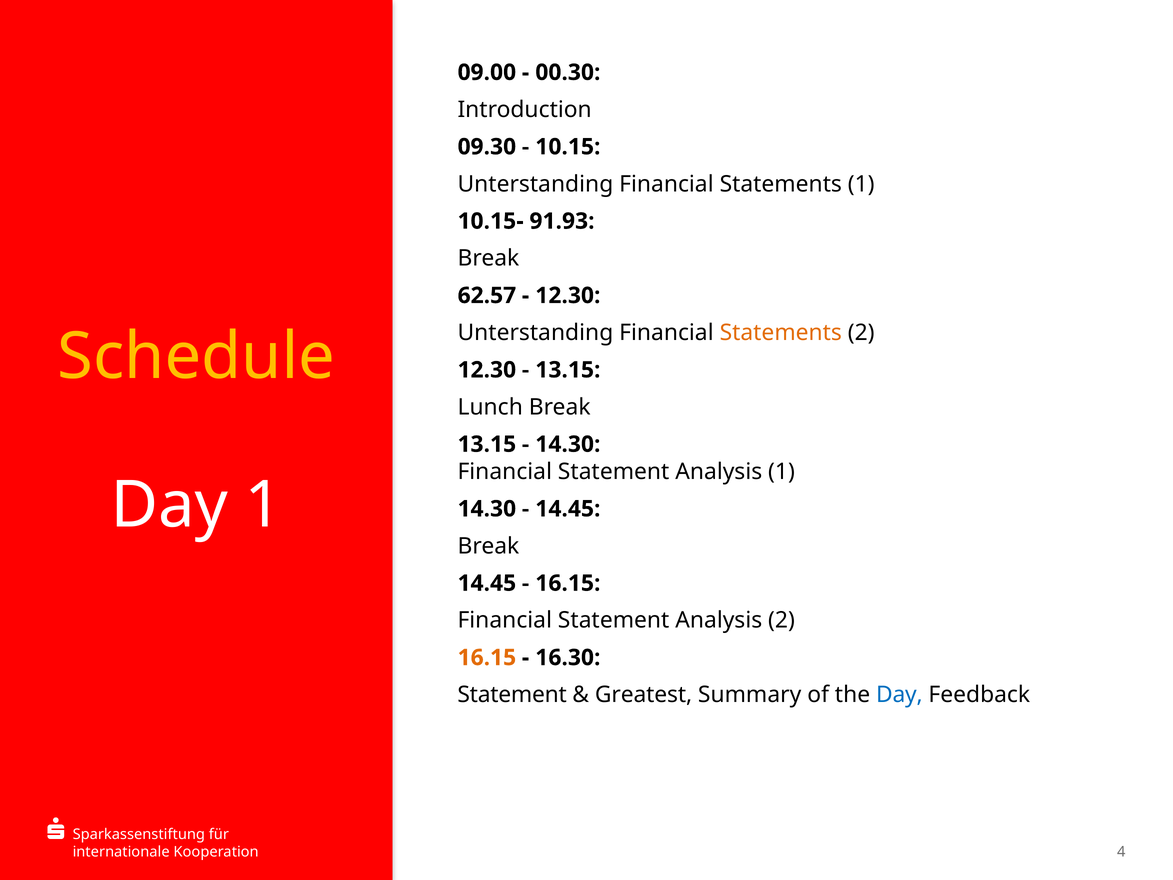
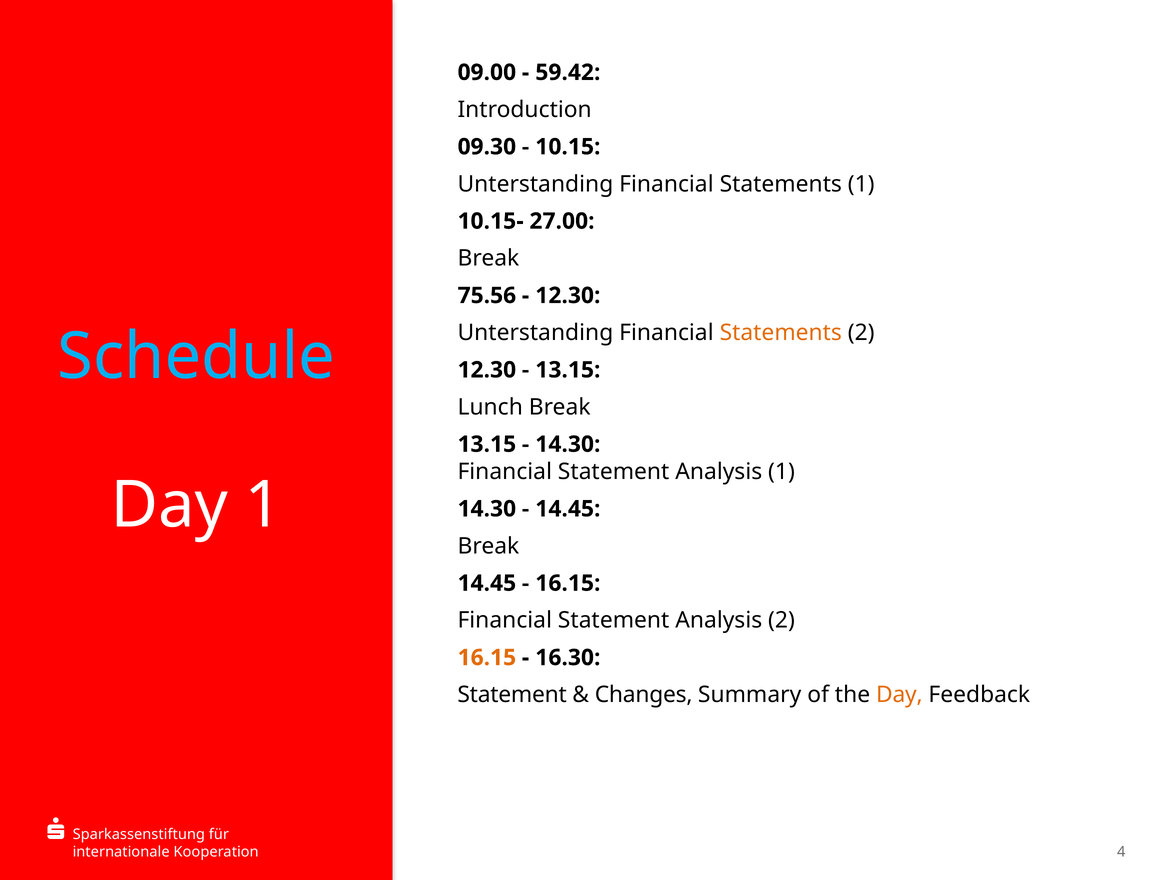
00.30: 00.30 -> 59.42 (568, 72)
91.93: 91.93 -> 27.00 (562, 221)
62.57: 62.57 -> 75.56 (487, 295)
Schedule colour: yellow -> light blue (196, 357)
Greatest: Greatest -> Changes (644, 695)
Day colour: blue -> orange (899, 695)
